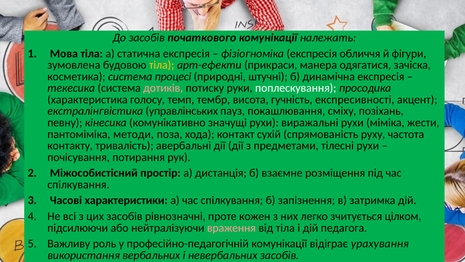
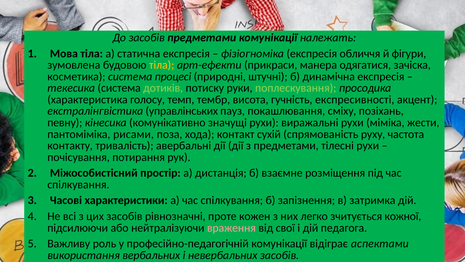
засобів початкового: початкового -> предметами (202, 38)
дотиків colour: pink -> light green (163, 88)
поплескування colour: white -> light green (296, 88)
методи: методи -> рисами (134, 134)
цілком: цілком -> кожної (403, 216)
від тіла: тіла -> свої (285, 227)
урахування: урахування -> аспектами (380, 243)
